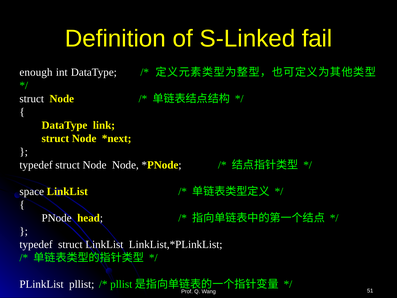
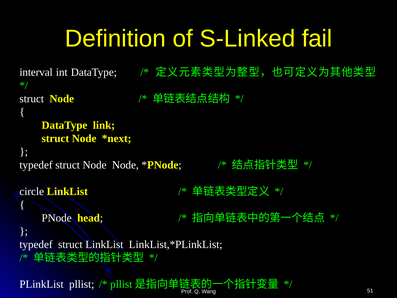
enough: enough -> interval (36, 72)
space: space -> circle (32, 191)
